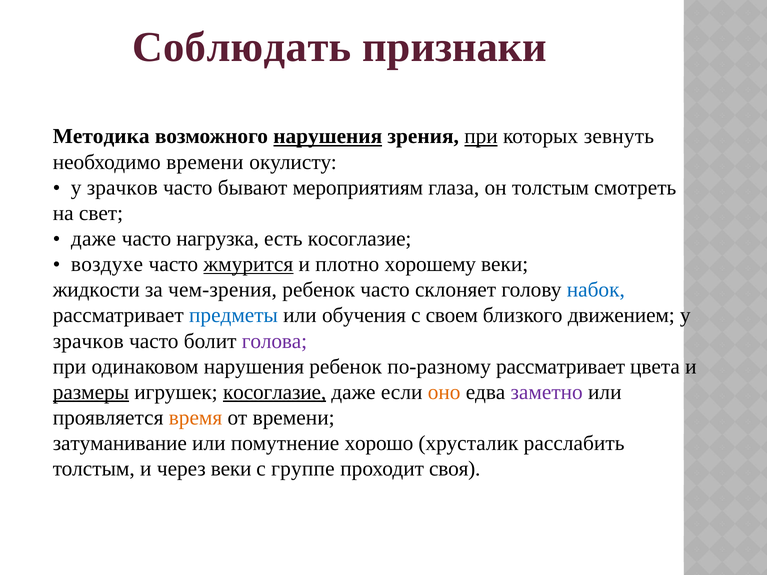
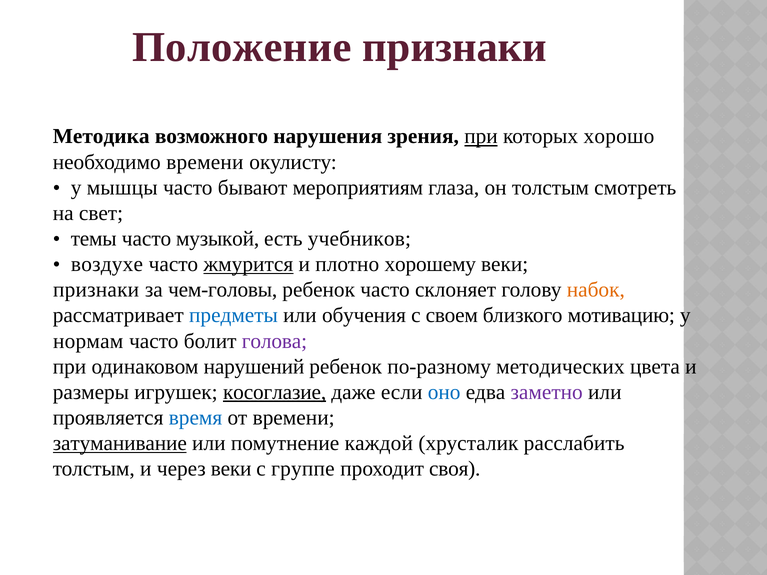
Соблюдать: Соблюдать -> Положение (242, 47)
нарушения underline: present -> none (328, 137)
зевнуть: зевнуть -> хорошо (619, 137)
зрачков: зрачков -> мышцы (122, 188)
даже: даже -> темы (94, 239)
нагрузка: нагрузка -> музыкой (218, 239)
есть косоглазие: косоглазие -> учебников (359, 239)
жидкости: жидкости -> признаки (96, 290)
чем-зрения: чем-зрения -> чем-головы (223, 290)
набок colour: blue -> orange (596, 290)
движением: движением -> мотивацию (621, 316)
зрачков: зрачков -> нормам (88, 341)
одинаковом нарушения: нарушения -> нарушений (254, 367)
по-разному рассматривает: рассматривает -> методических (560, 367)
размеры underline: present -> none (91, 392)
оно colour: orange -> blue (444, 392)
время colour: orange -> blue (196, 418)
затуманивание underline: none -> present (120, 443)
хорошо: хорошо -> каждой (379, 443)
